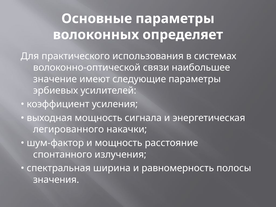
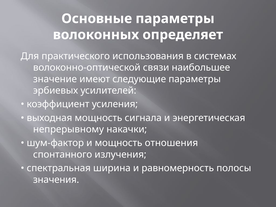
легированного: легированного -> непрерывному (68, 129)
расстояние: расстояние -> отношения (171, 143)
